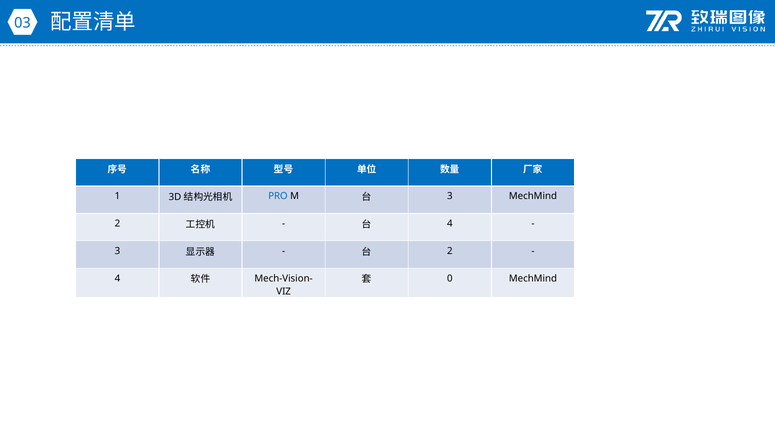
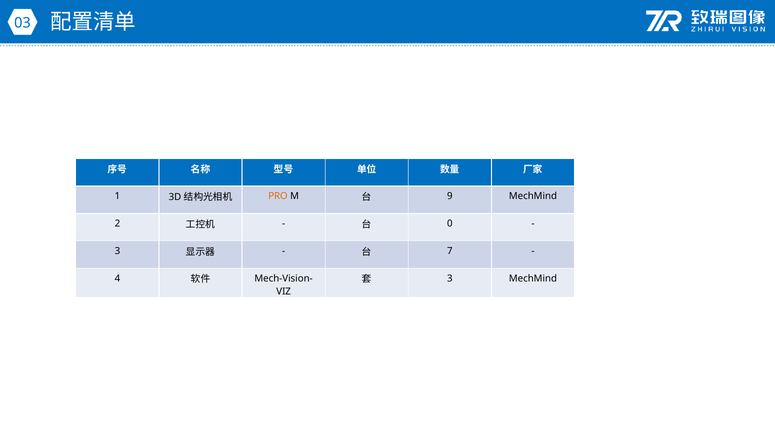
PRO colour: blue -> orange (278, 196)
3: 3 -> 9 (450, 196)
4: 4 -> 0 (450, 223)
2: 2 -> 7 (450, 251)
0: 0 -> 3 (450, 278)
